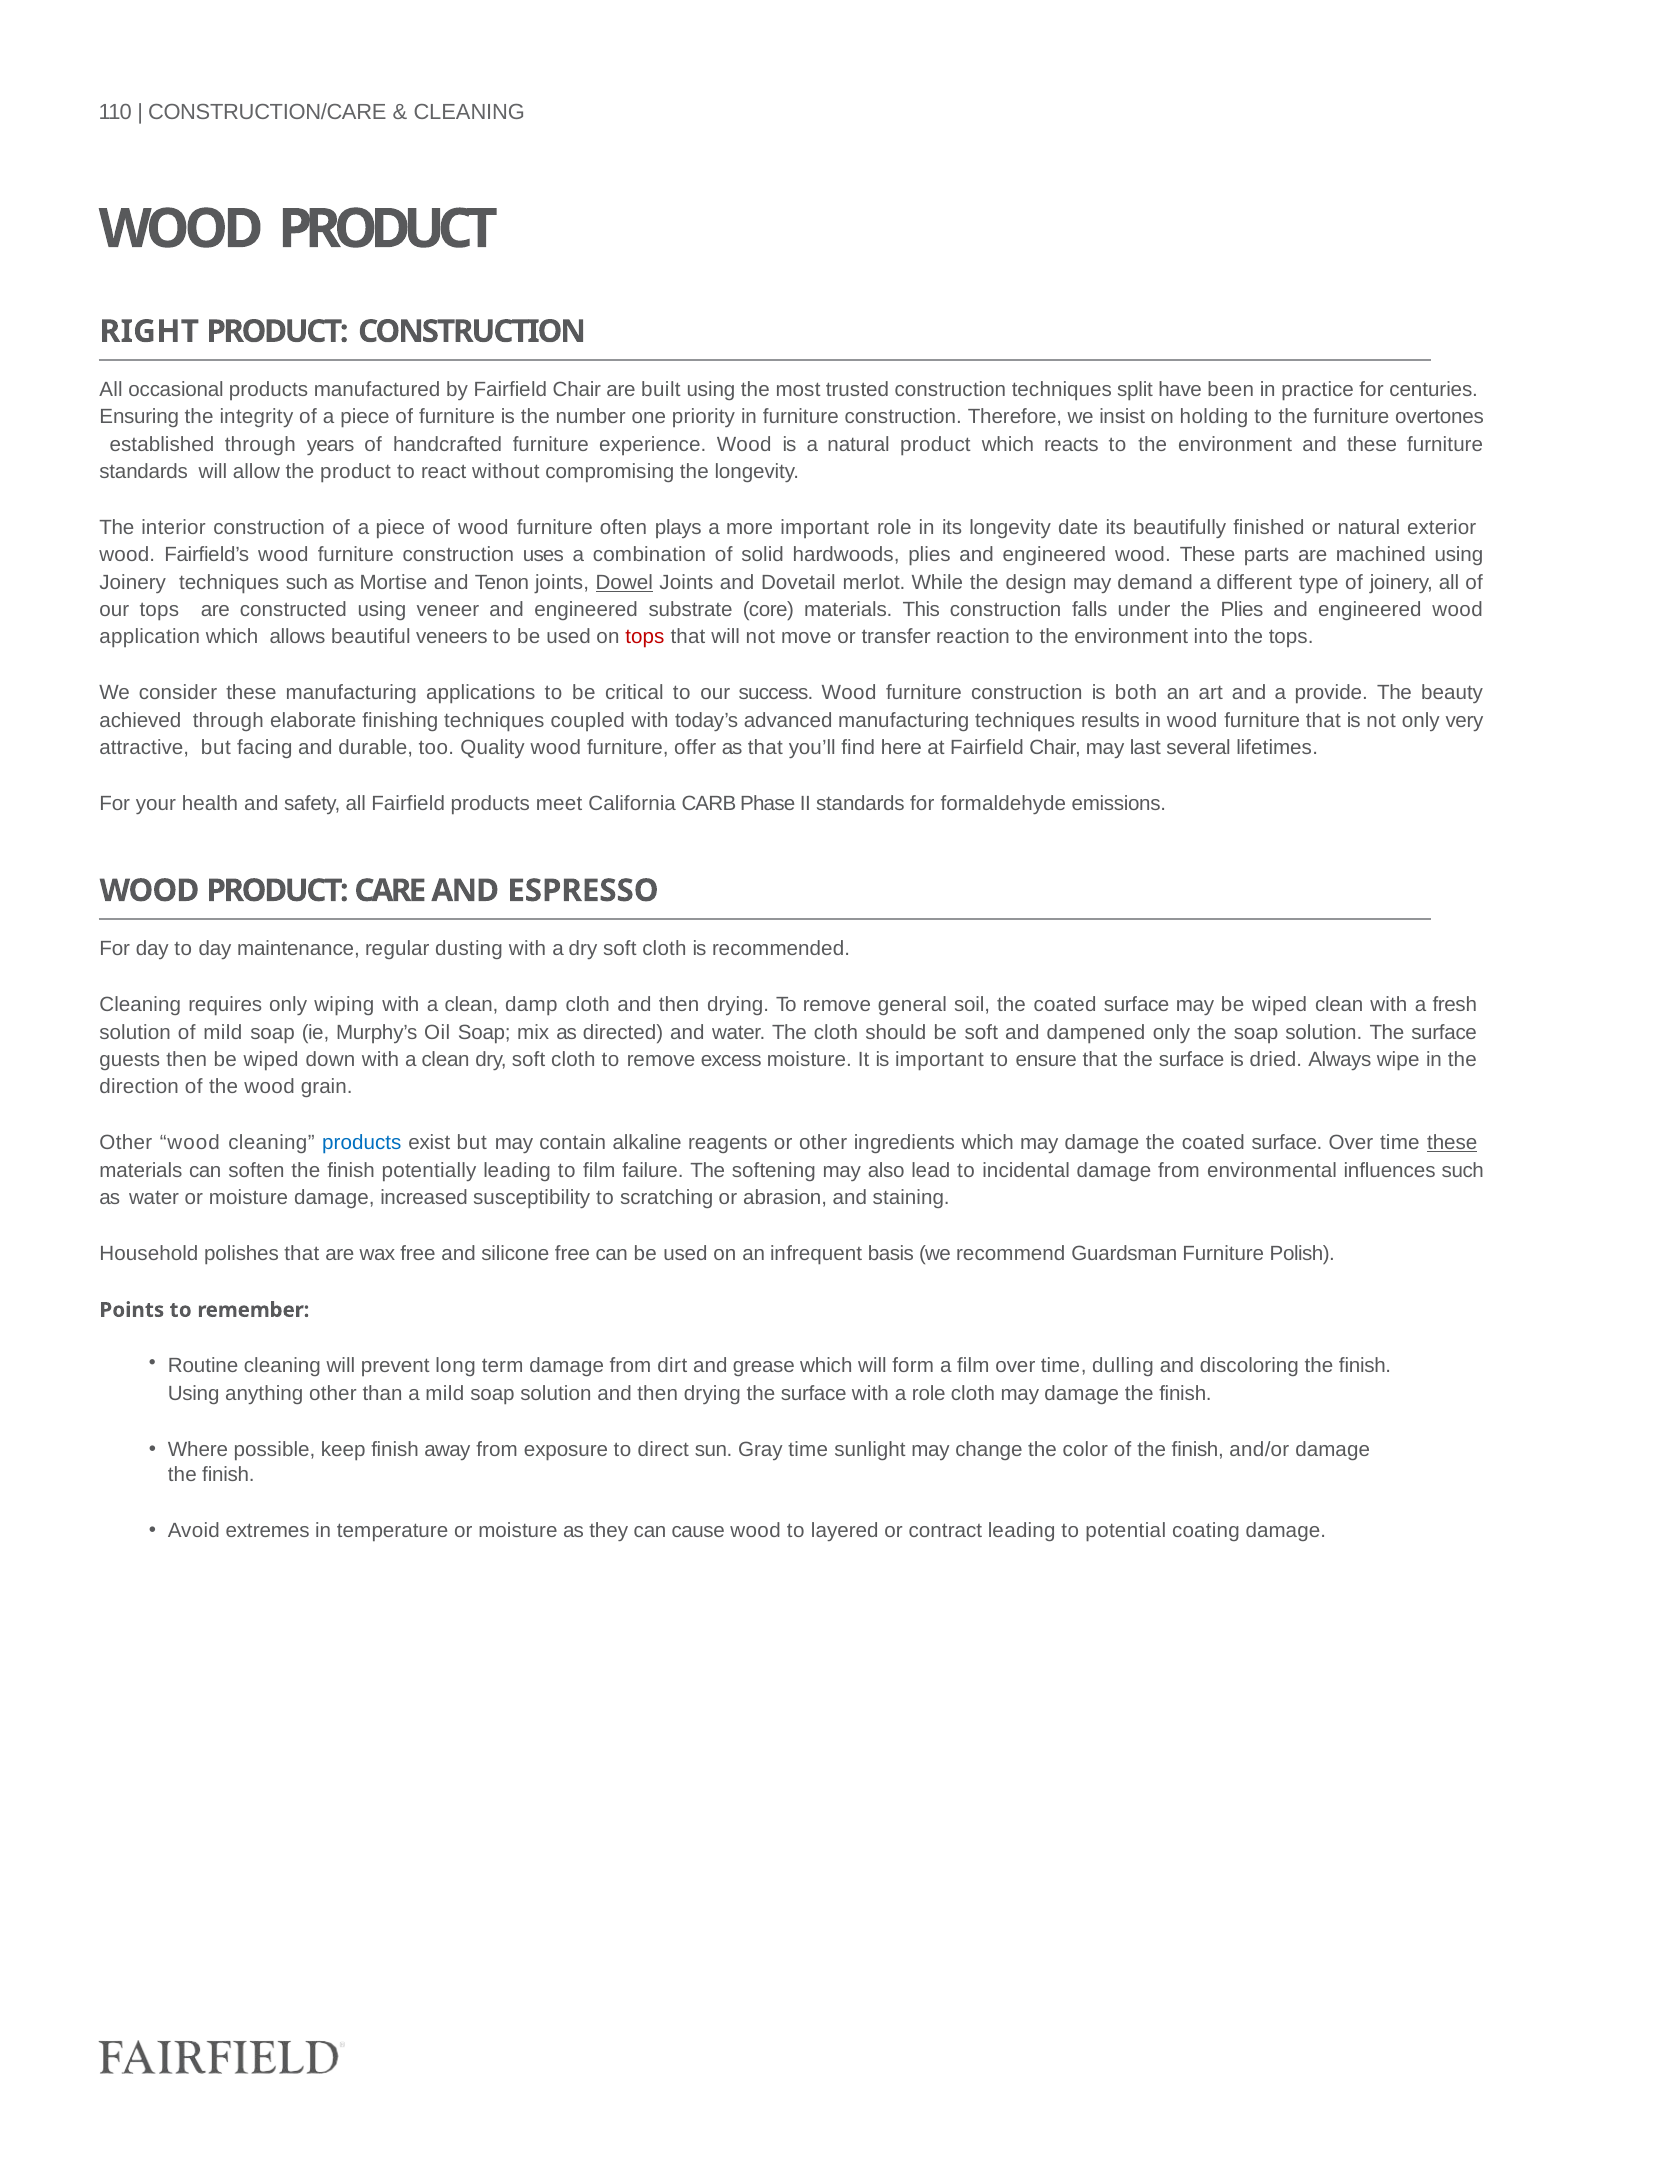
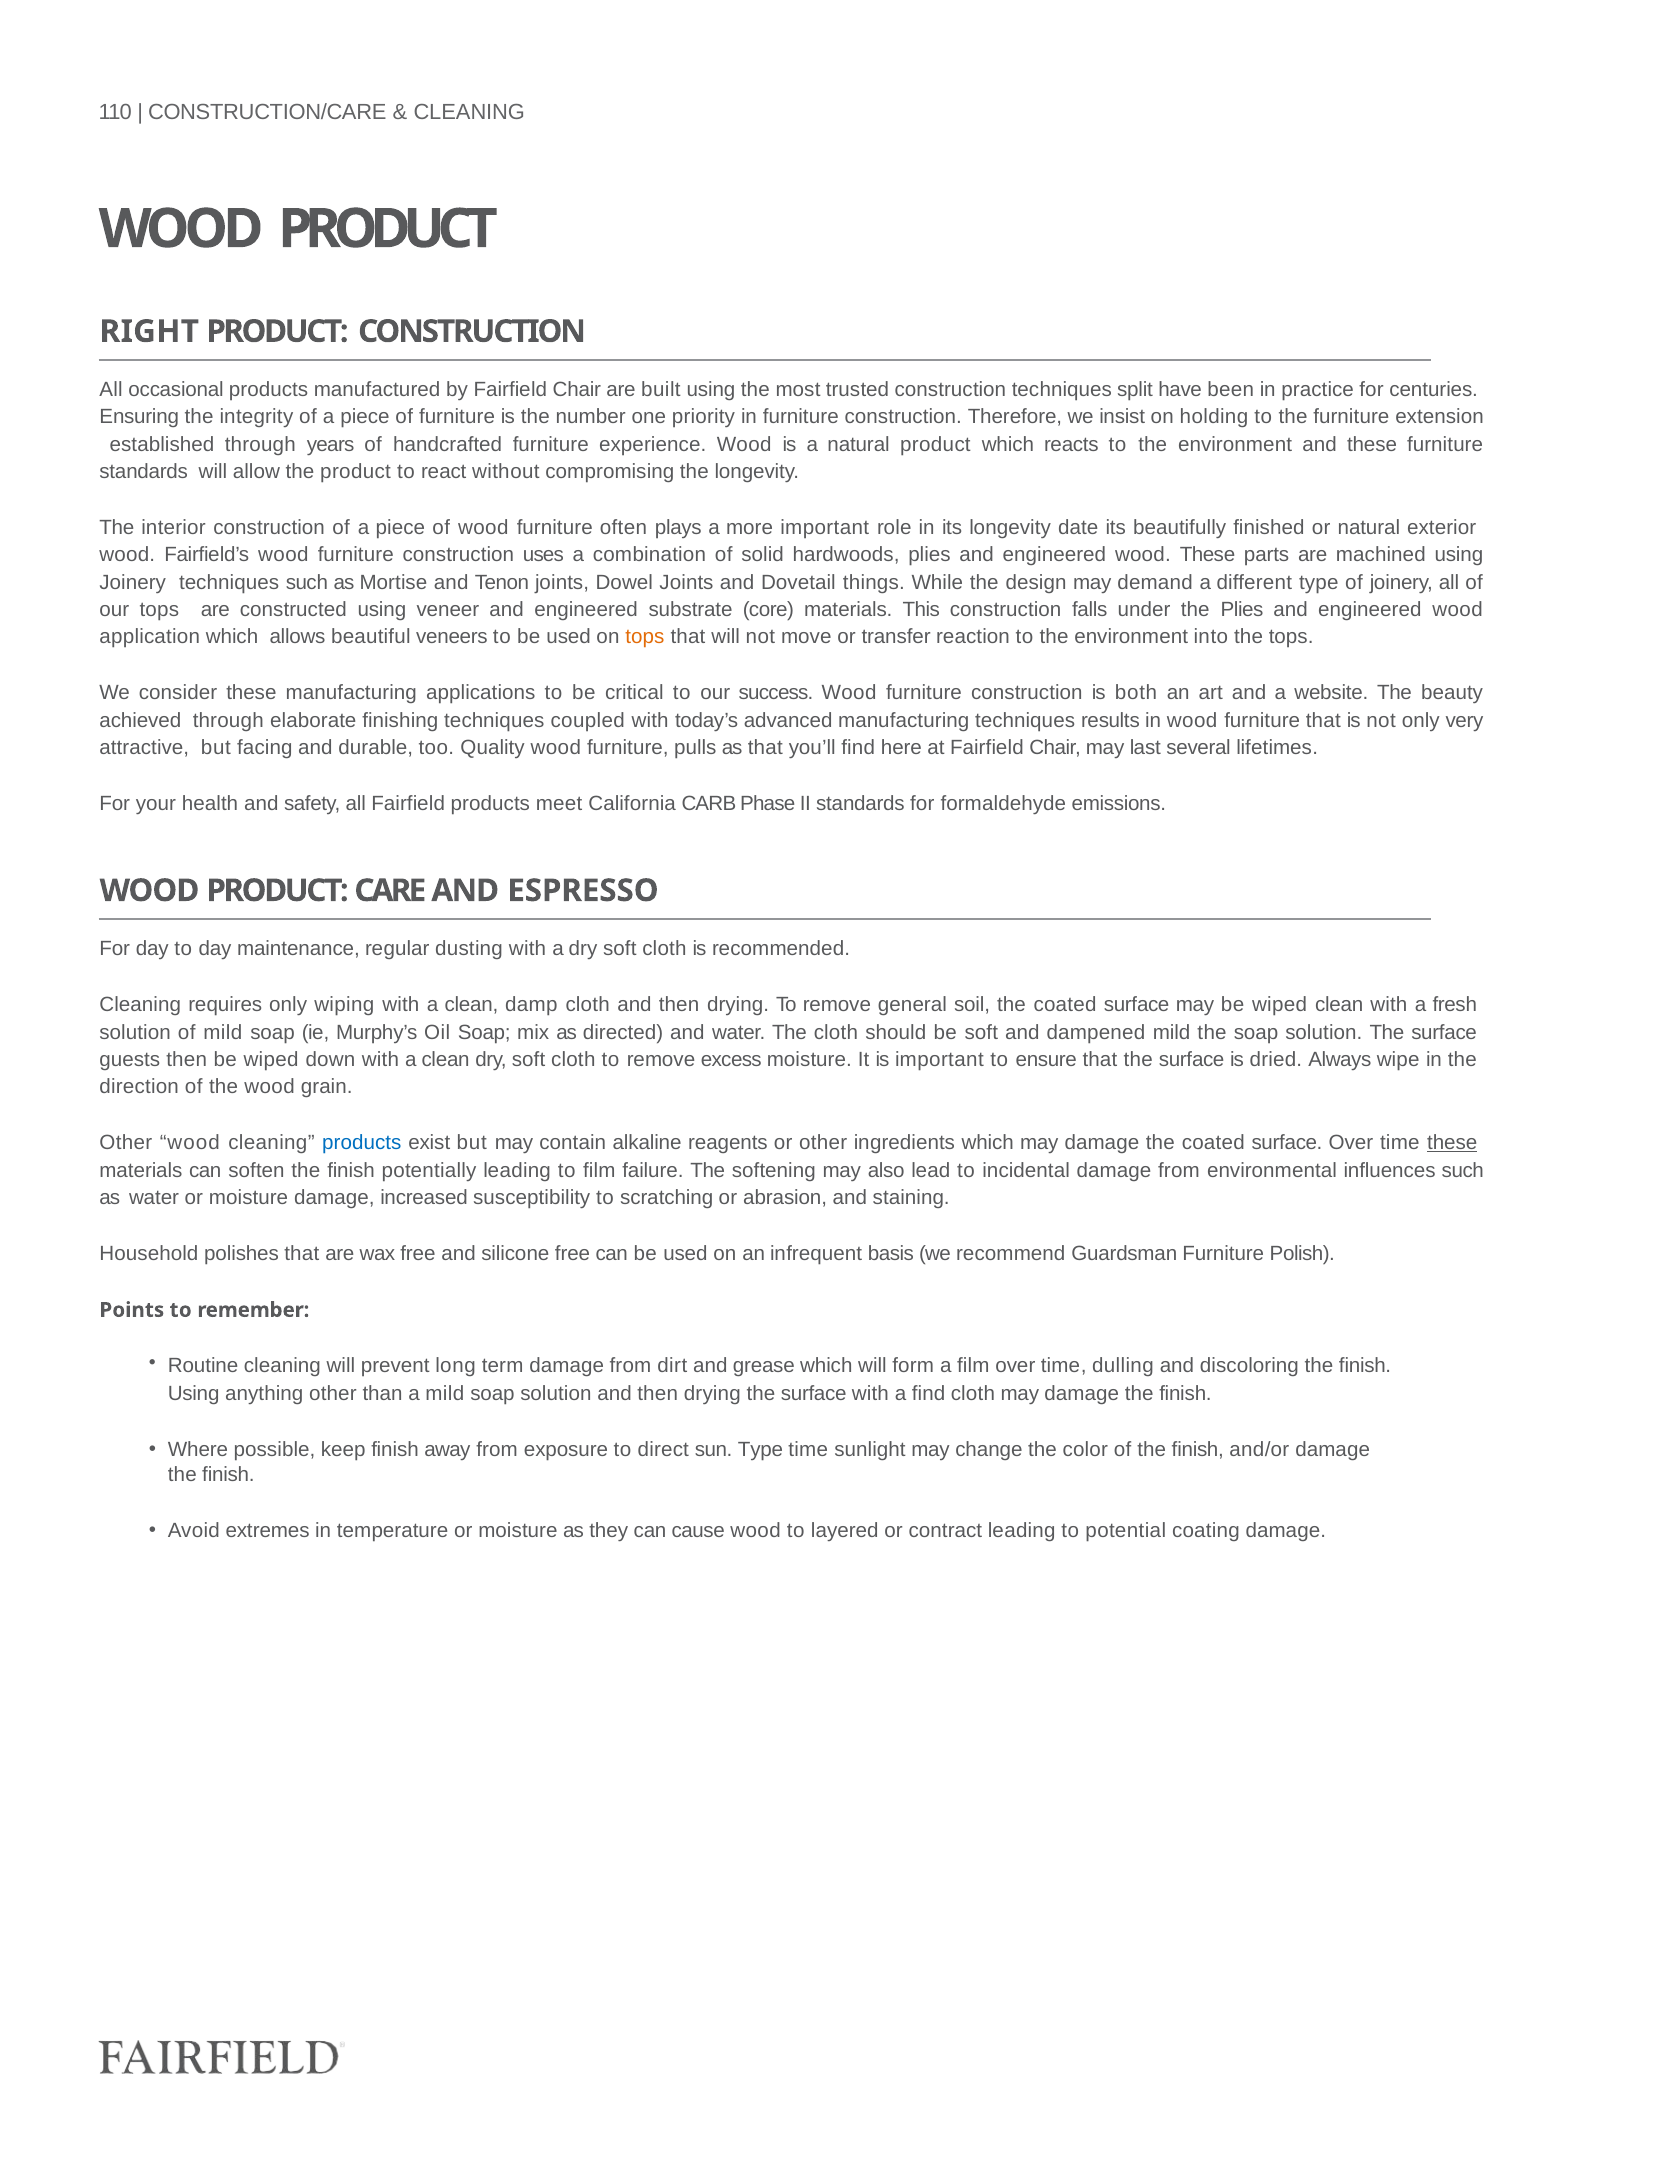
overtones: overtones -> extension (1439, 417)
Dowel underline: present -> none (624, 583)
merlot: merlot -> things (874, 583)
tops colour: red -> orange (645, 637)
provide: provide -> website (1331, 693)
offer: offer -> pulls (695, 748)
dampened only: only -> mild (1172, 1032)
a role: role -> find (929, 1394)
sun Gray: Gray -> Type (761, 1450)
